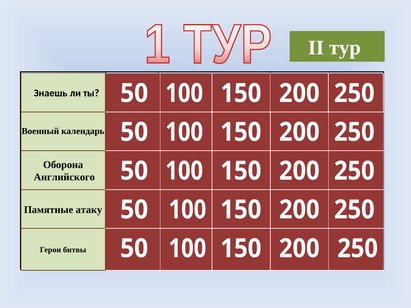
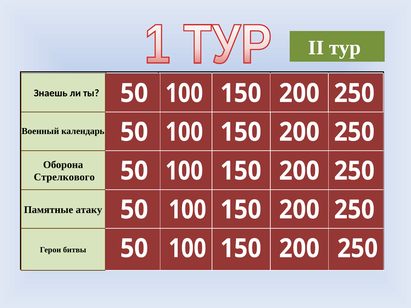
Английского: Английского -> Стрелкового (64, 177)
